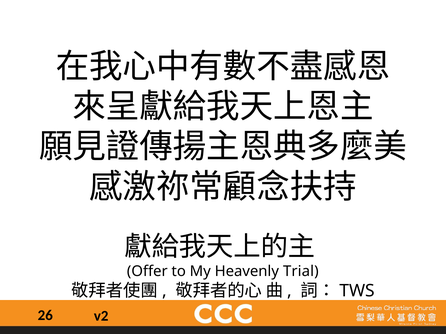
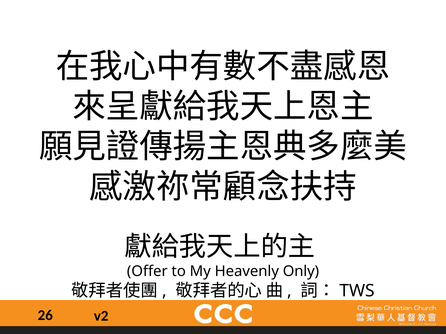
Trial: Trial -> Only (301, 272)
